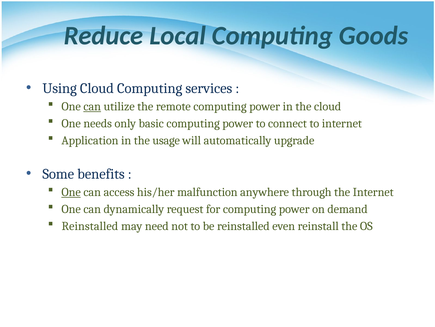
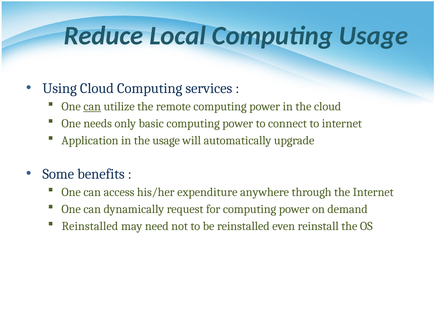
Computing Goods: Goods -> Usage (374, 36)
One underline: present -> none (71, 192)
malfunction: malfunction -> expenditure (207, 192)
